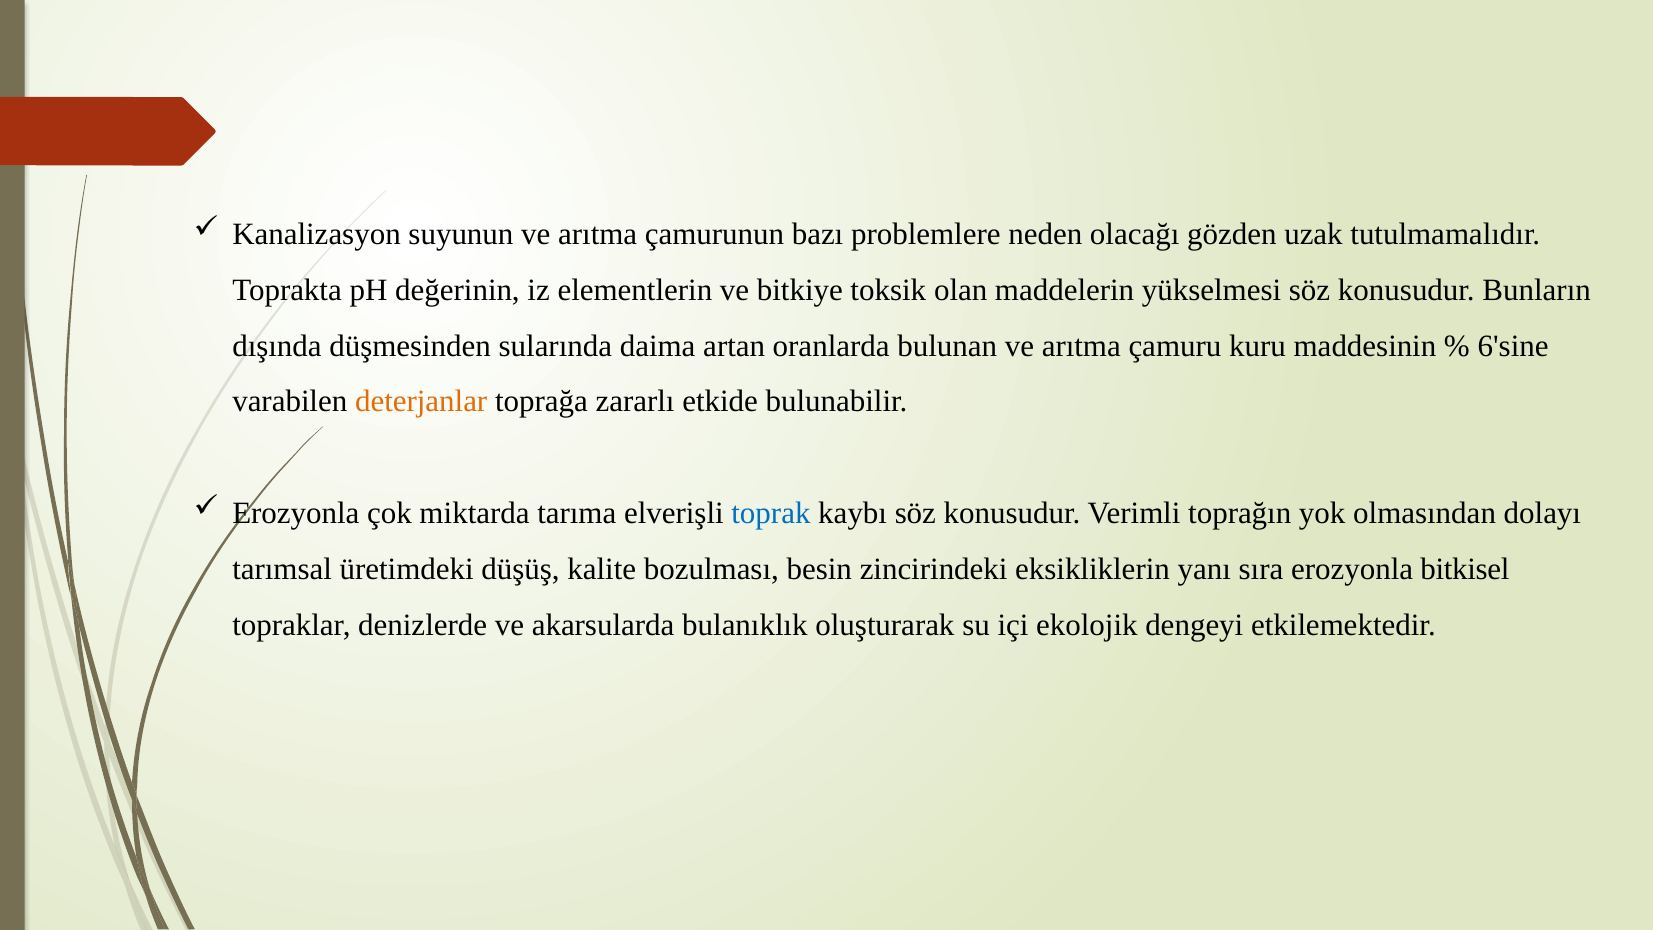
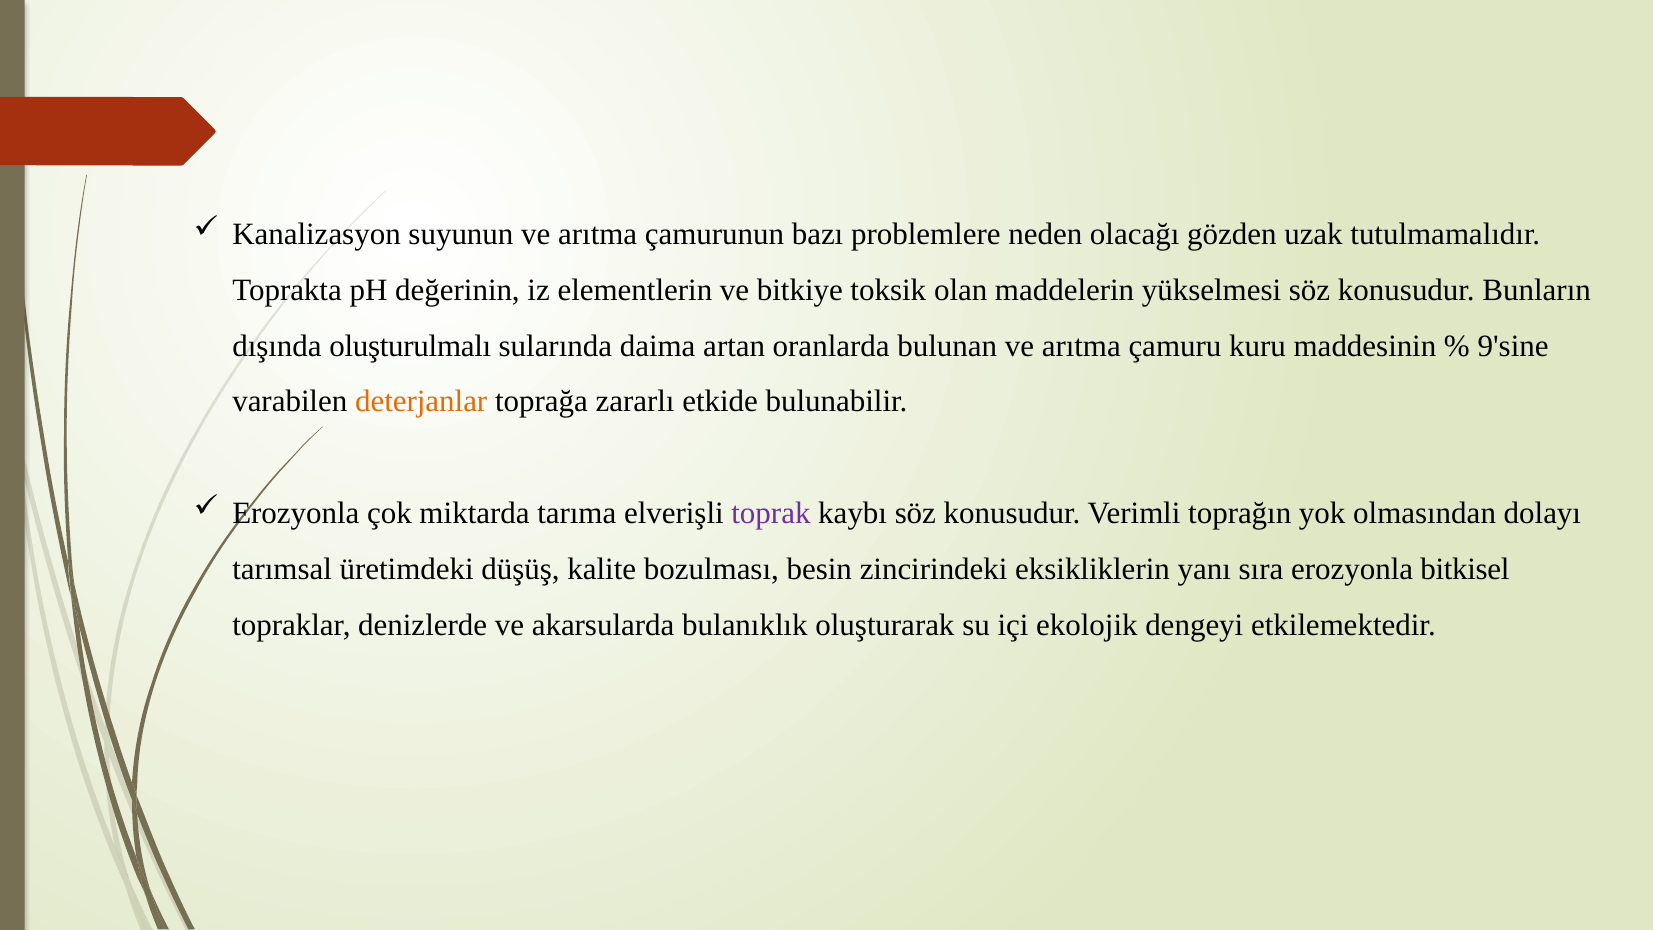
düşmesinden: düşmesinden -> oluşturulmalı (410, 346)
6'sine: 6'sine -> 9'sine (1513, 346)
toprak colour: blue -> purple (771, 513)
